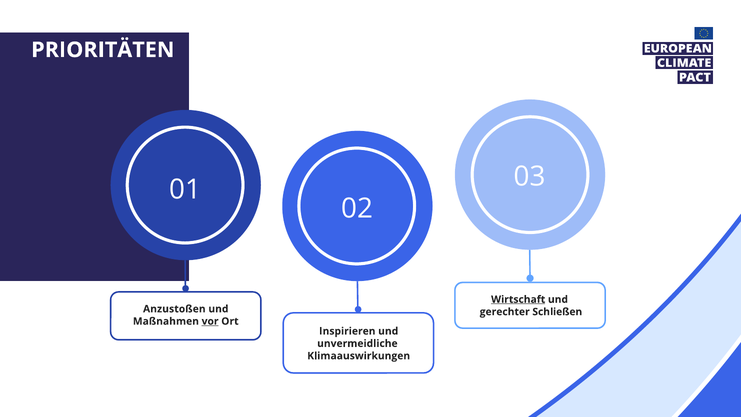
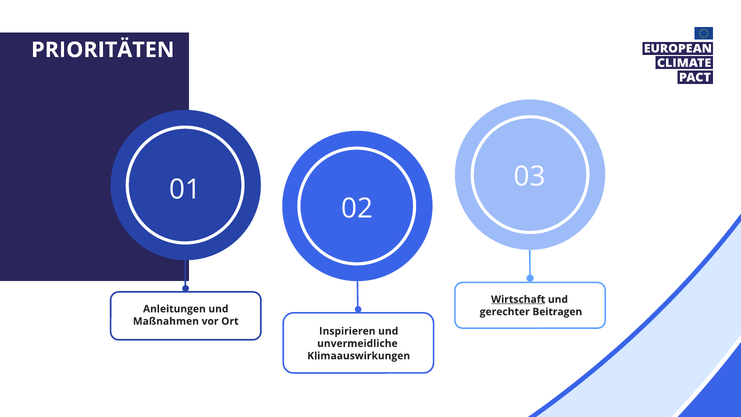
Anzustoßen: Anzustoßen -> Anleitungen (174, 309)
Schließen: Schließen -> Beitragen (557, 312)
vor underline: present -> none (210, 321)
